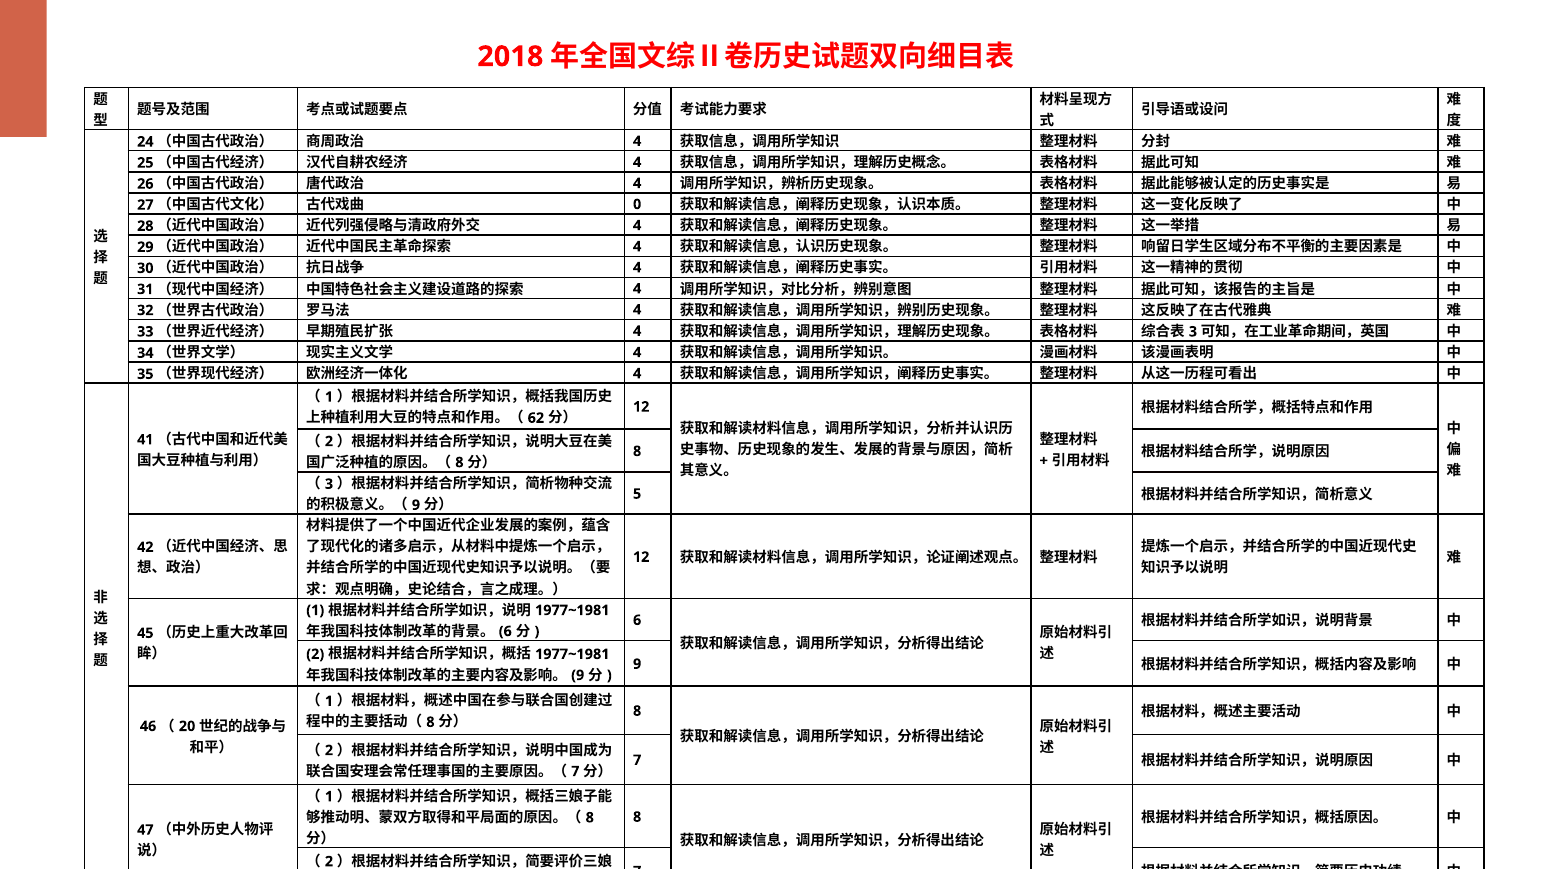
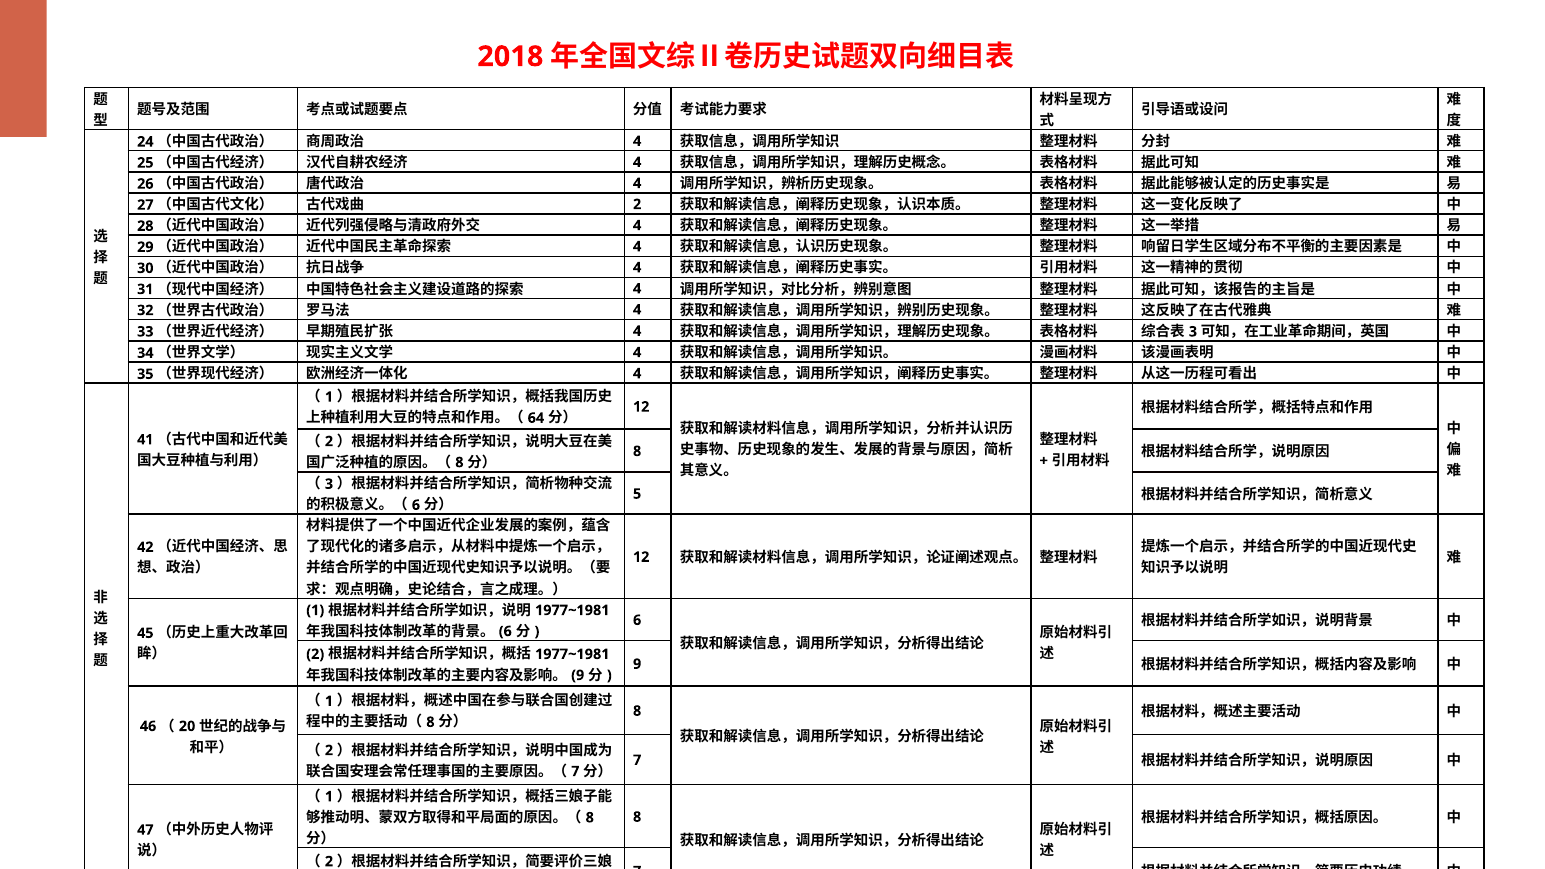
0: 0 -> 2 (637, 204)
62: 62 -> 64 (536, 418)
9: 9 -> 6 (416, 505)
